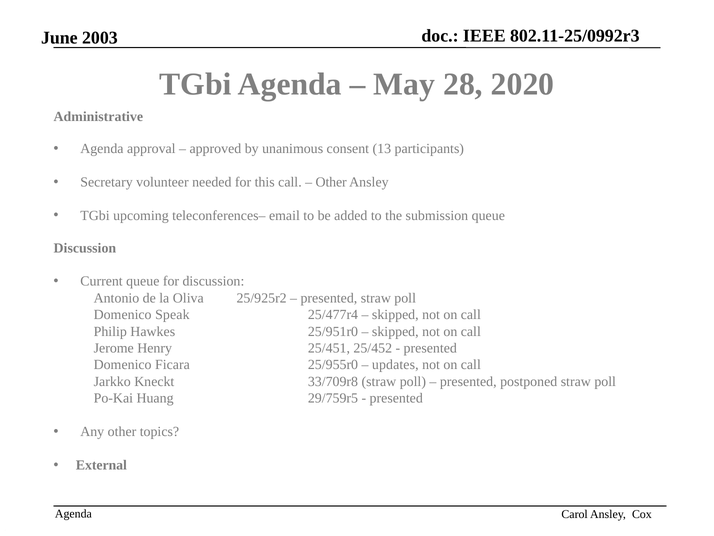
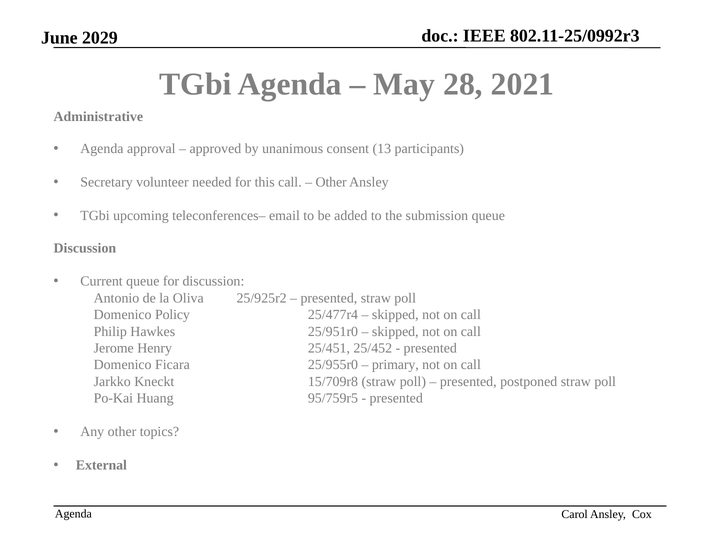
2003: 2003 -> 2029 (100, 38)
2020: 2020 -> 2021 (523, 84)
Speak: Speak -> Policy (172, 314)
updates: updates -> primary (395, 365)
33/709r8: 33/709r8 -> 15/709r8 (333, 381)
29/759r5: 29/759r5 -> 95/759r5 (333, 398)
